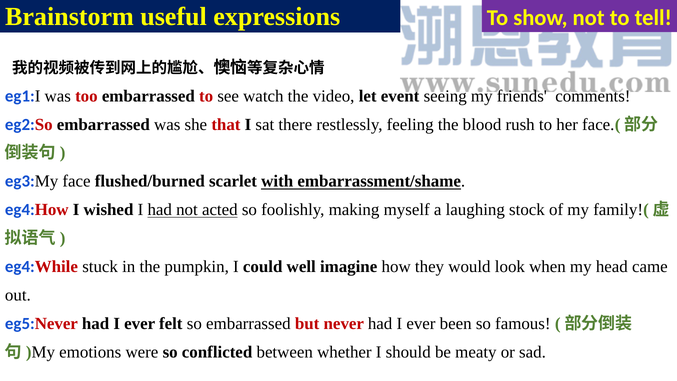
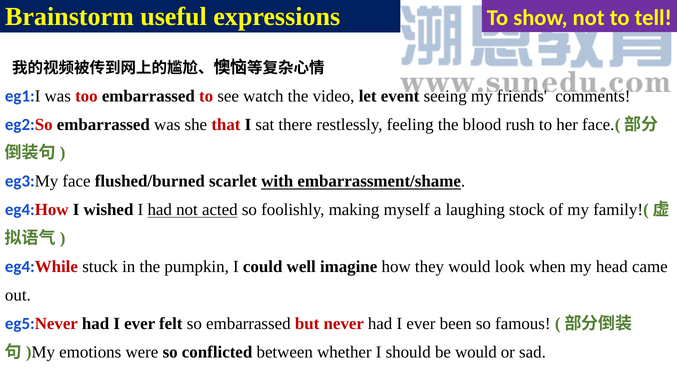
be meaty: meaty -> would (476, 352)
